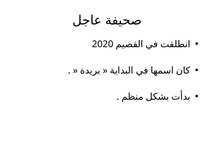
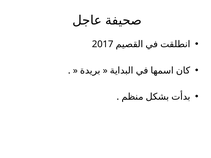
2020: 2020 -> 2017 (103, 44)
